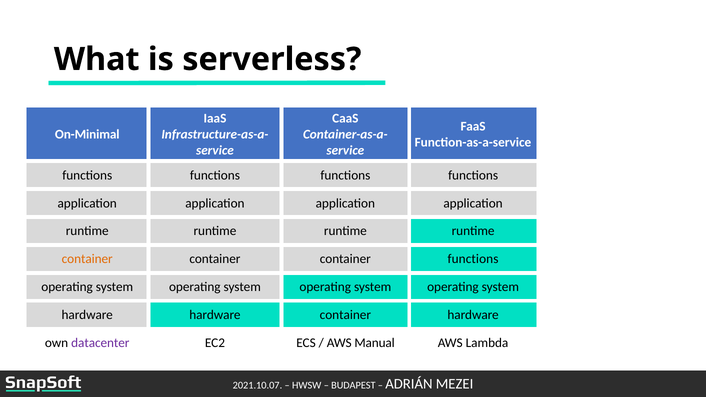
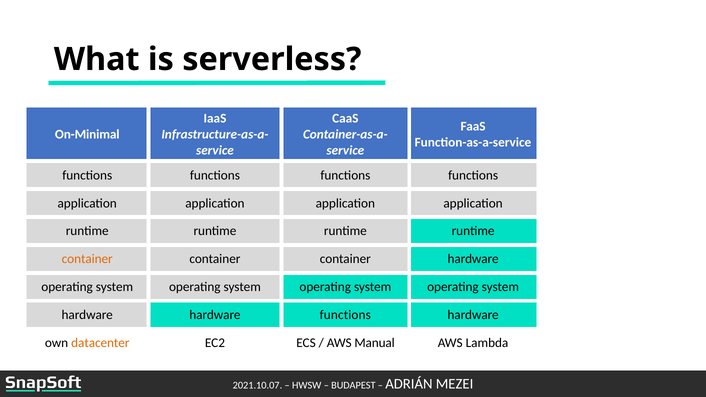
container functions: functions -> hardware (473, 259)
hardware container: container -> functions (345, 315)
datacenter colour: purple -> orange (100, 343)
